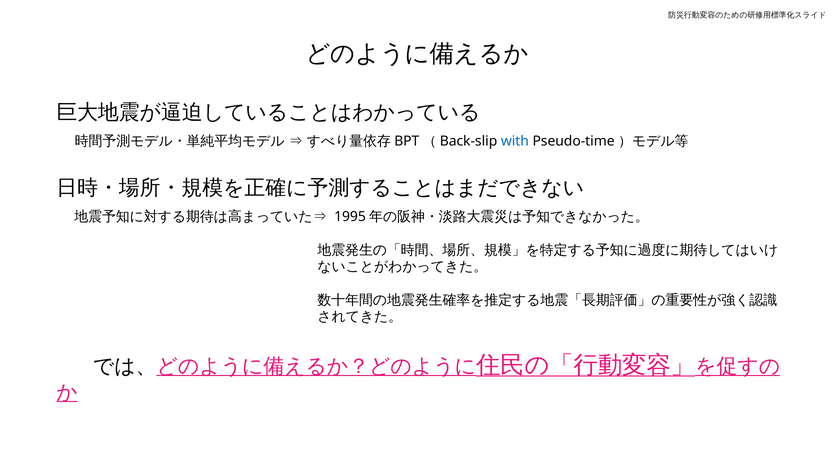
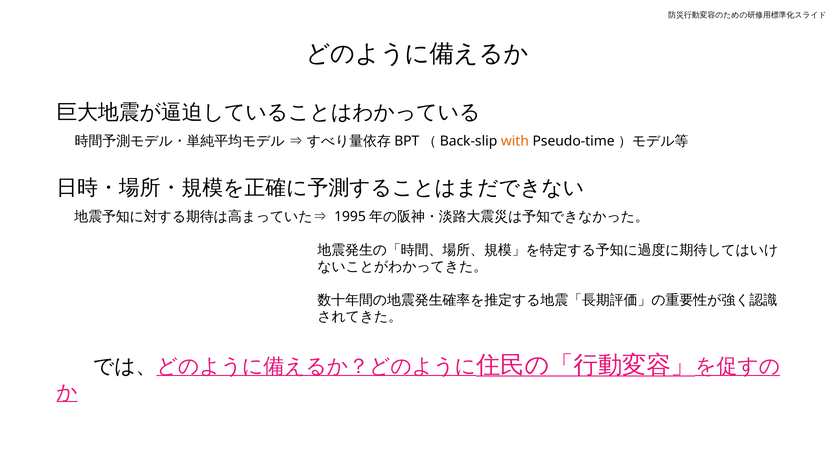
with colour: blue -> orange (515, 141)
